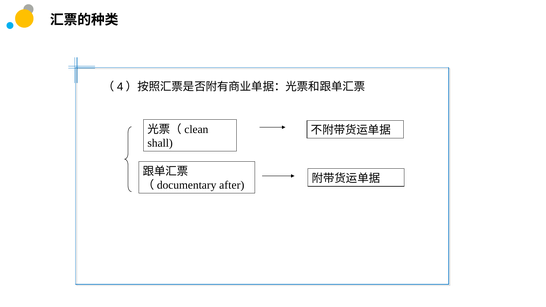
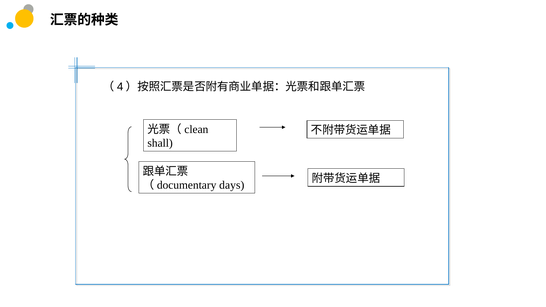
after: after -> days (232, 185)
